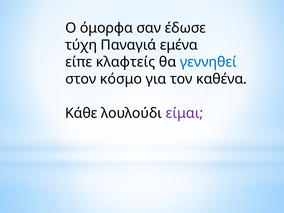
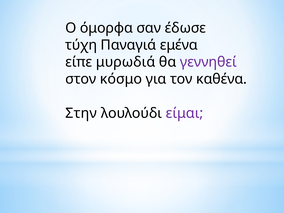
κλαφτείς: κλαφτείς -> μυρωδιά (126, 62)
γεννηθεί colour: blue -> purple (208, 62)
Κάθε: Κάθε -> Στην (81, 113)
